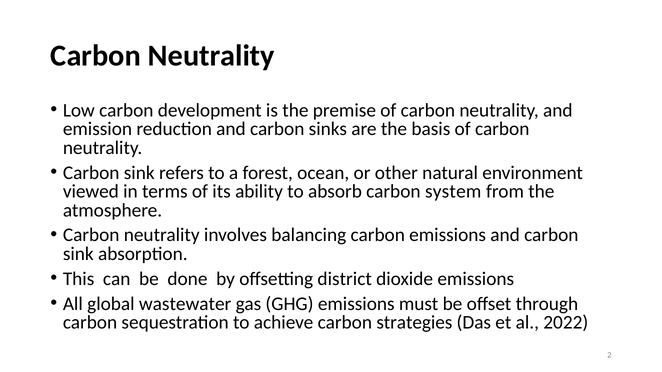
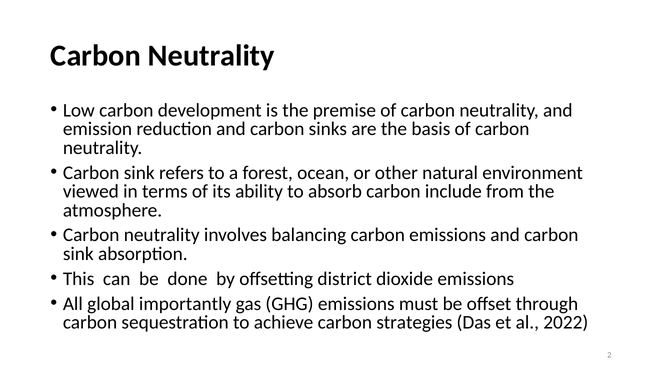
system: system -> include (453, 192)
wastewater: wastewater -> importantly (185, 304)
